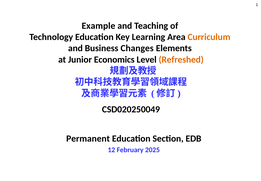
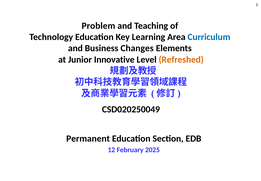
Example: Example -> Problem (98, 26)
Curriculum colour: orange -> blue (209, 37)
Economics: Economics -> Innovative (114, 59)
